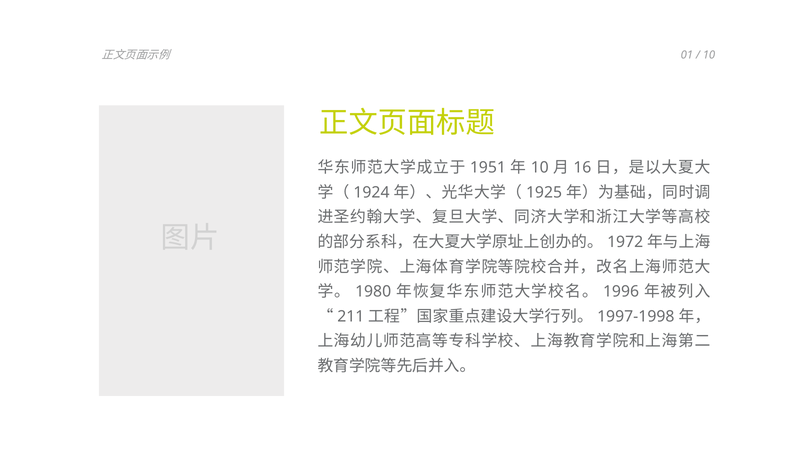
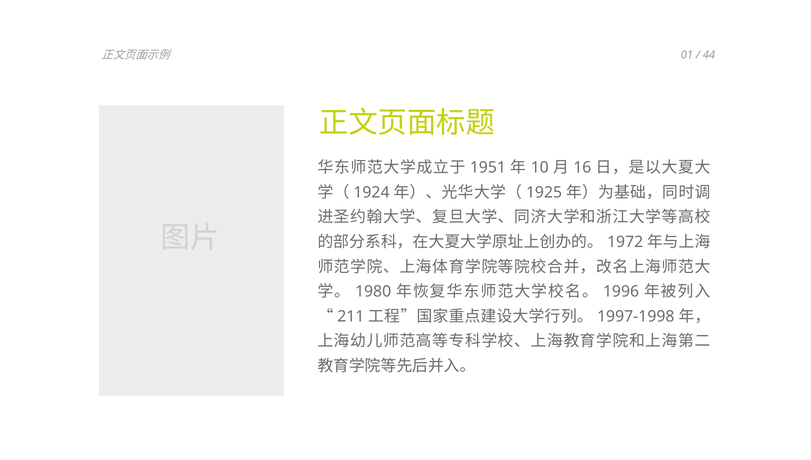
10: 10 -> 44 (709, 55)
